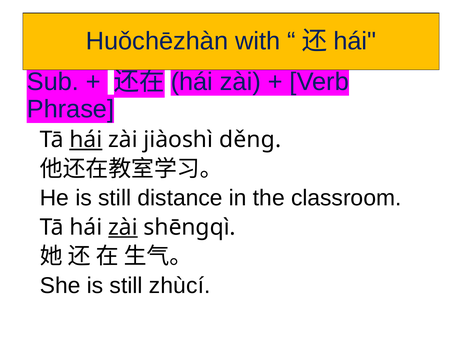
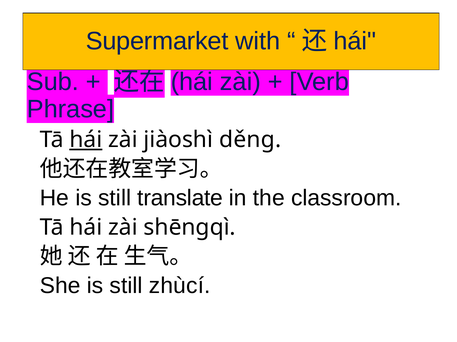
Huǒchēzhàn: Huǒchēzhàn -> Supermarket (157, 41)
distance: distance -> translate (180, 199)
zài underline: present -> none (123, 228)
